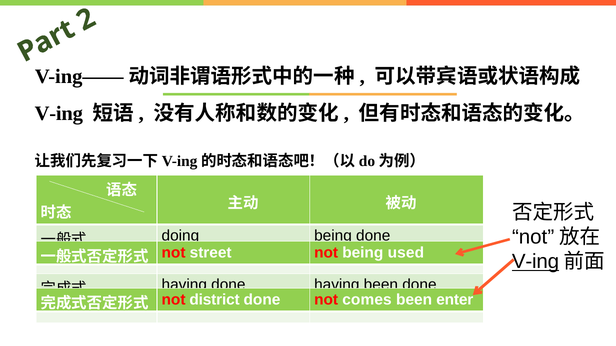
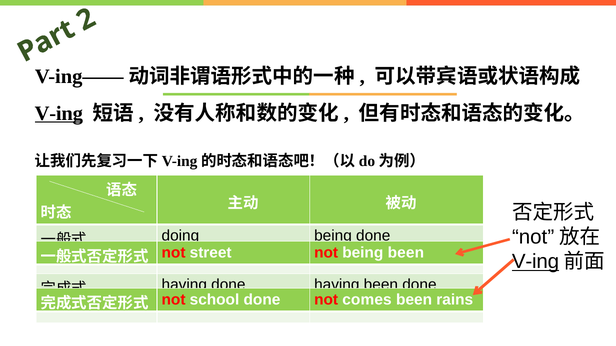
V-ing underline: none -> present (59, 113)
being used: used -> been (406, 253)
district: district -> school (214, 300)
enter: enter -> rains (455, 300)
